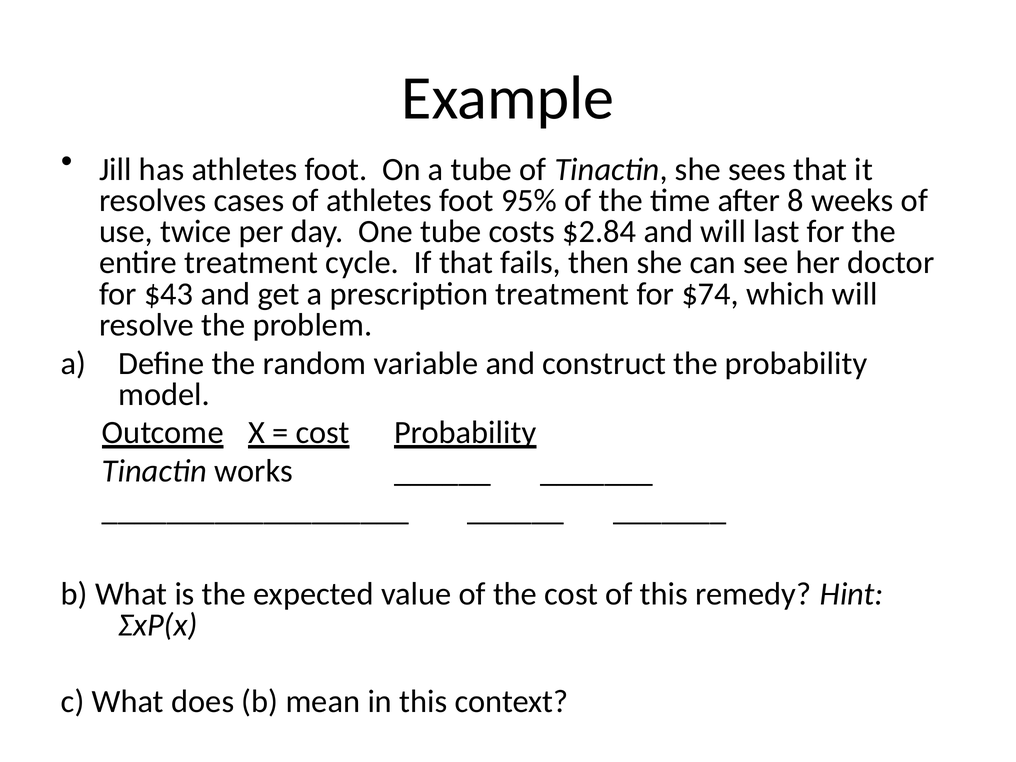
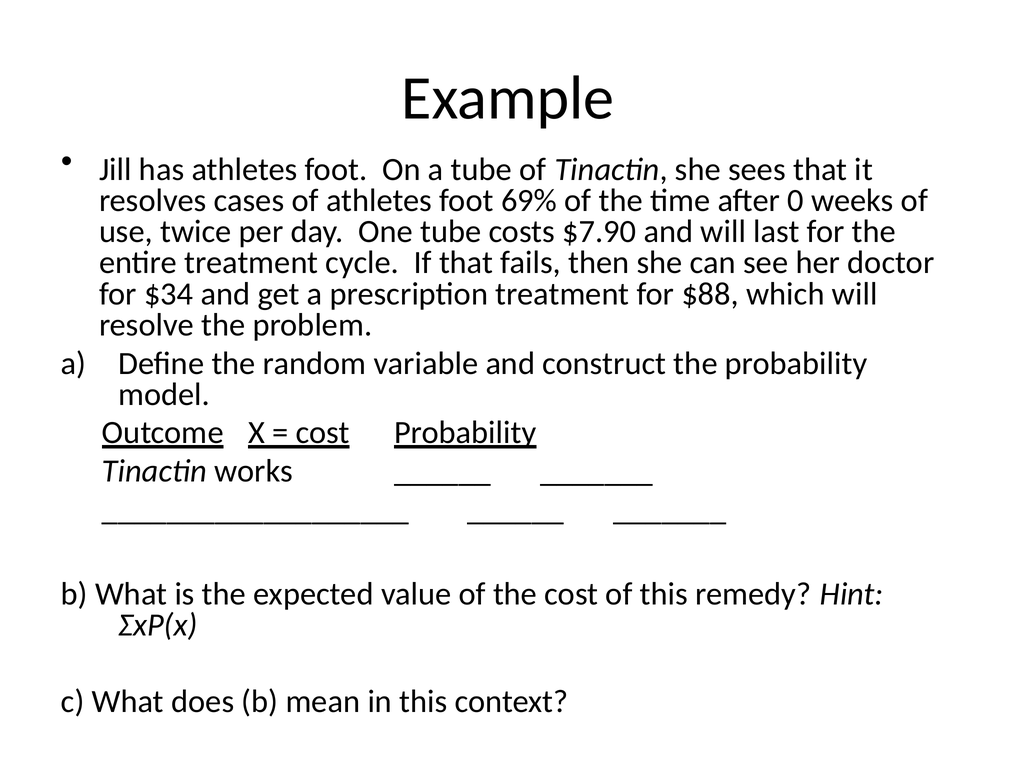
95%: 95% -> 69% (529, 201)
8: 8 -> 0 (796, 201)
$2.84: $2.84 -> $7.90 (599, 232)
$43: $43 -> $34 (169, 294)
$74: $74 -> $88 (710, 294)
